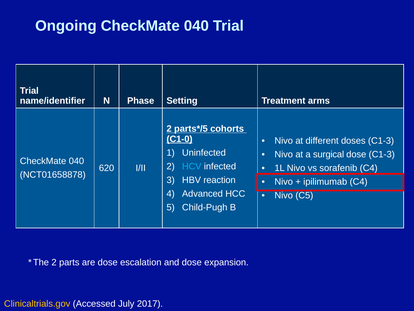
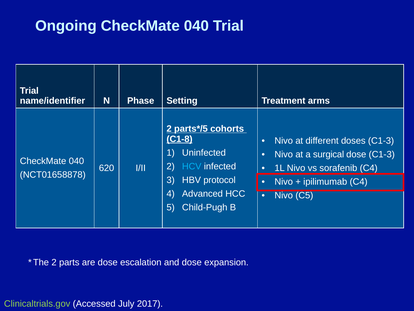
C1-0: C1-0 -> C1-8 (180, 139)
reaction: reaction -> protocol (220, 180)
Clinicaltrials.gov colour: yellow -> light green (37, 303)
